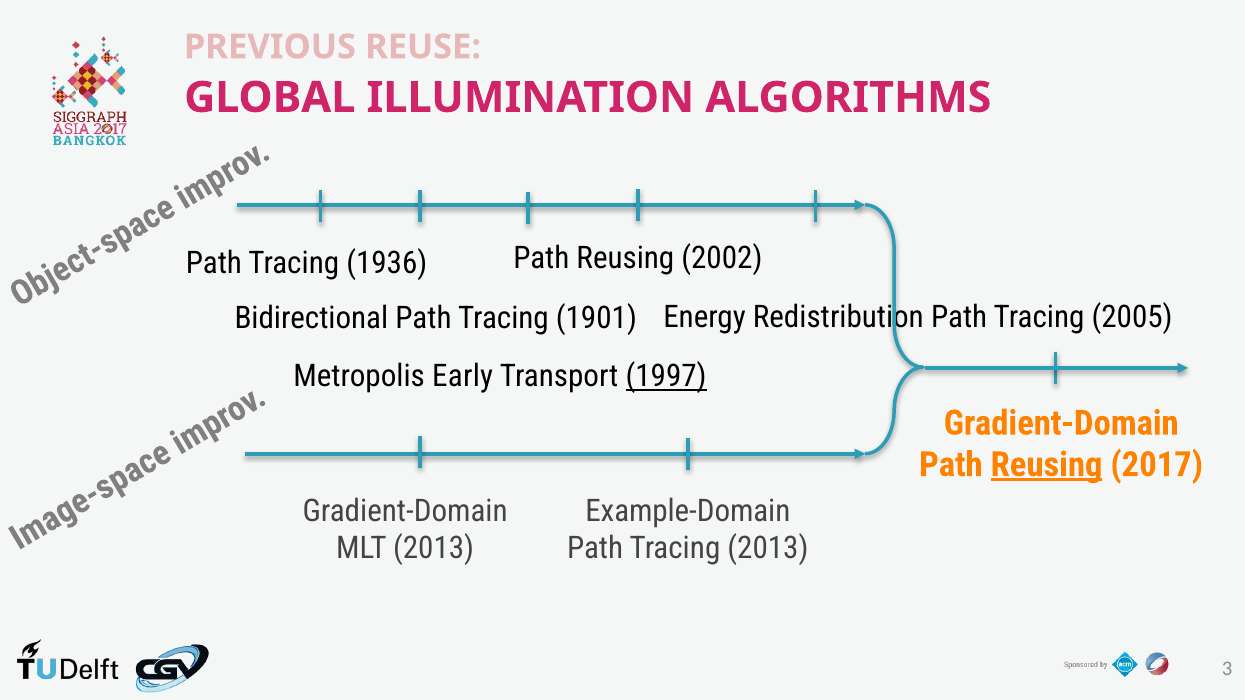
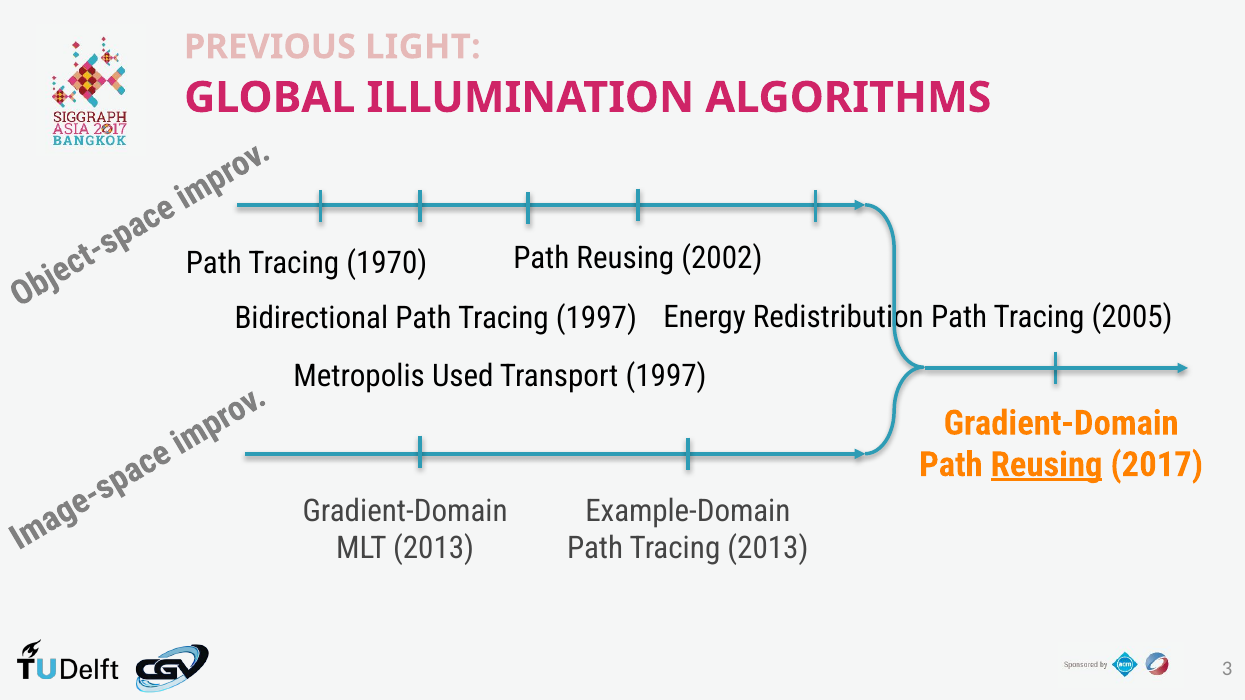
REUSE: REUSE -> LIGHT (423, 47)
1936: 1936 -> 1970 (387, 264)
Tracing 1901: 1901 -> 1997 (596, 319)
Early: Early -> Used (463, 376)
1997 underline: present -> none (666, 376)
